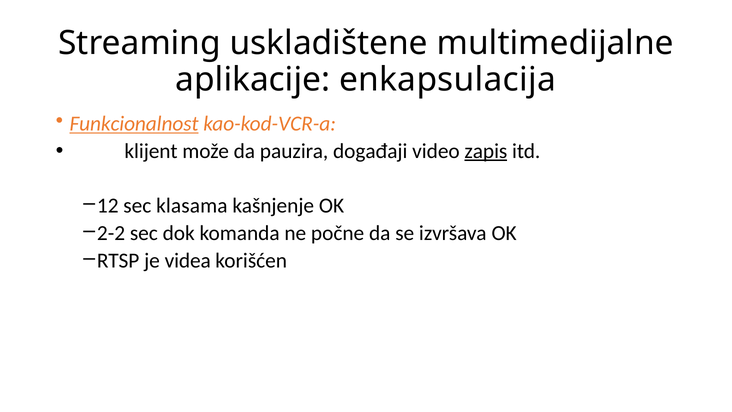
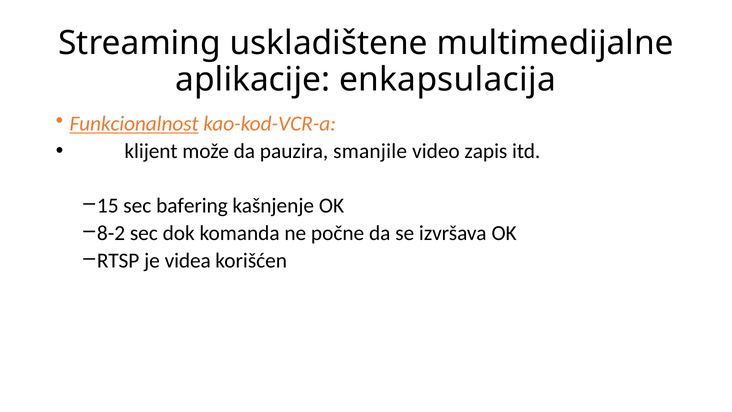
događaji: događaji -> smanjile (370, 151)
zapis underline: present -> none (486, 151)
12: 12 -> 15 (108, 206)
klasama: klasama -> bafering (192, 206)
2-2: 2-2 -> 8-2 (111, 233)
